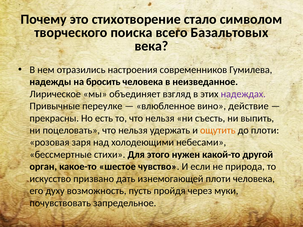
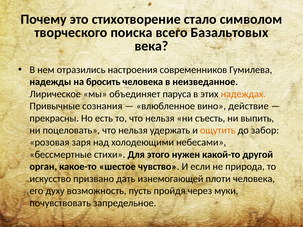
взгляд: взгляд -> паруса (177, 94)
надеждах colour: purple -> orange (243, 94)
переулке: переулке -> сознания (102, 106)
до плоти: плоти -> забор (265, 130)
